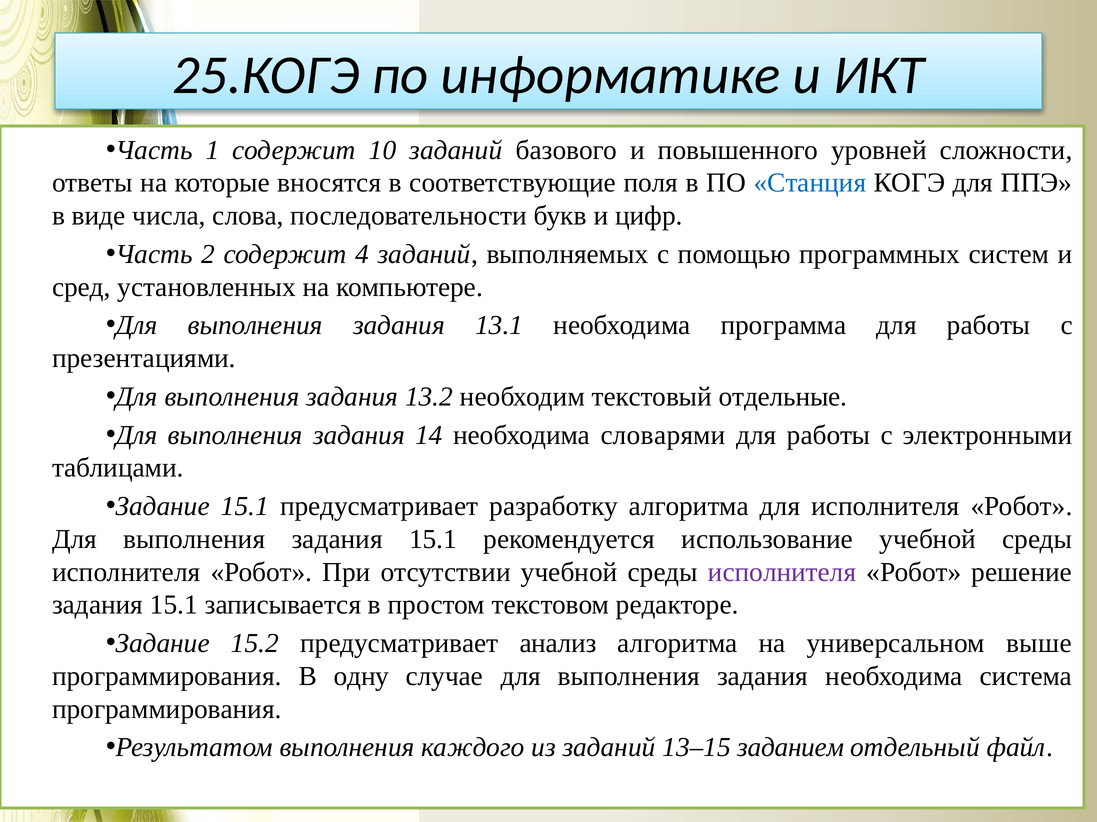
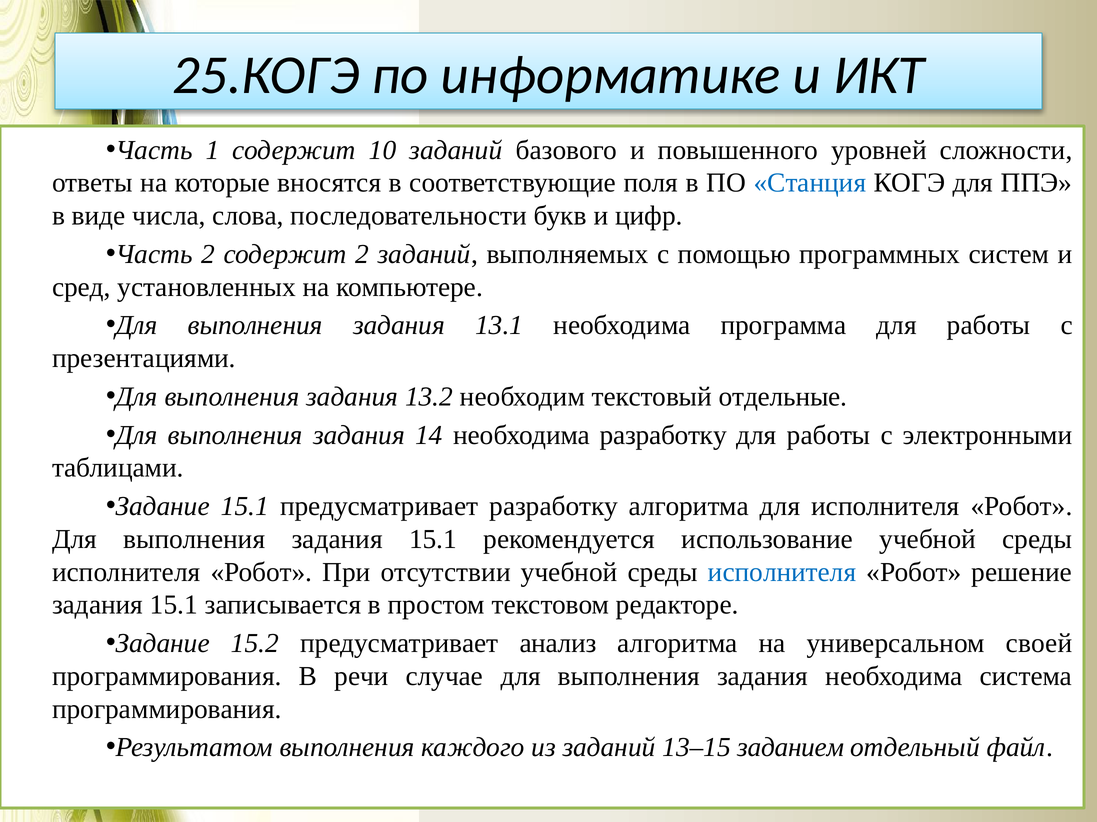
содержит 4: 4 -> 2 (362, 254)
необходима словарями: словарями -> разработку (663, 435)
исполнителя colour: purple -> blue (782, 572)
выше: выше -> своей (1039, 644)
одну: одну -> речи (362, 677)
